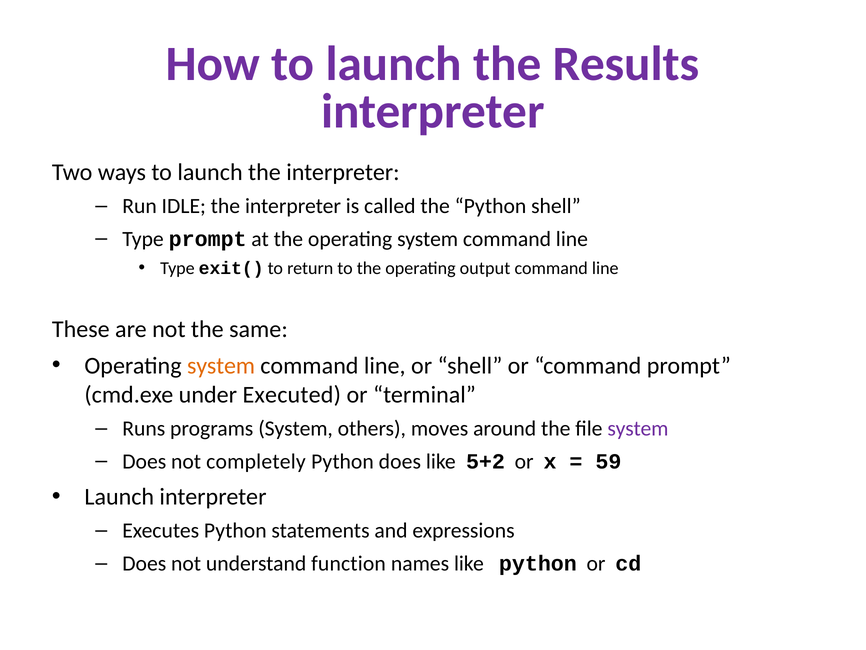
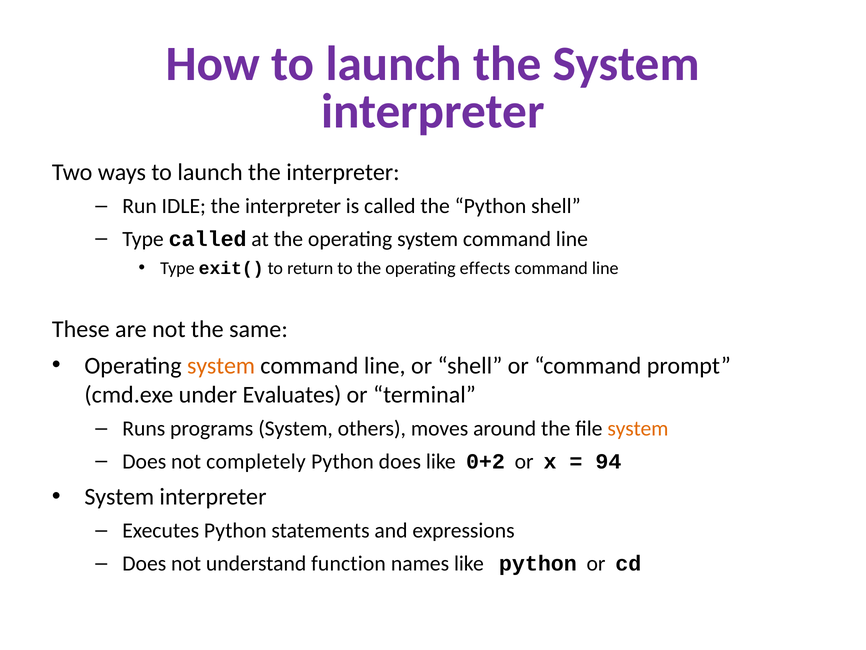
the Results: Results -> System (626, 64)
Type prompt: prompt -> called (208, 239)
output: output -> effects (485, 268)
Executed: Executed -> Evaluates (292, 394)
system colour: purple -> orange (638, 428)
5+2: 5+2 -> 0+2 (485, 461)
59: 59 -> 94 (608, 461)
Launch: Launch -> System (119, 496)
